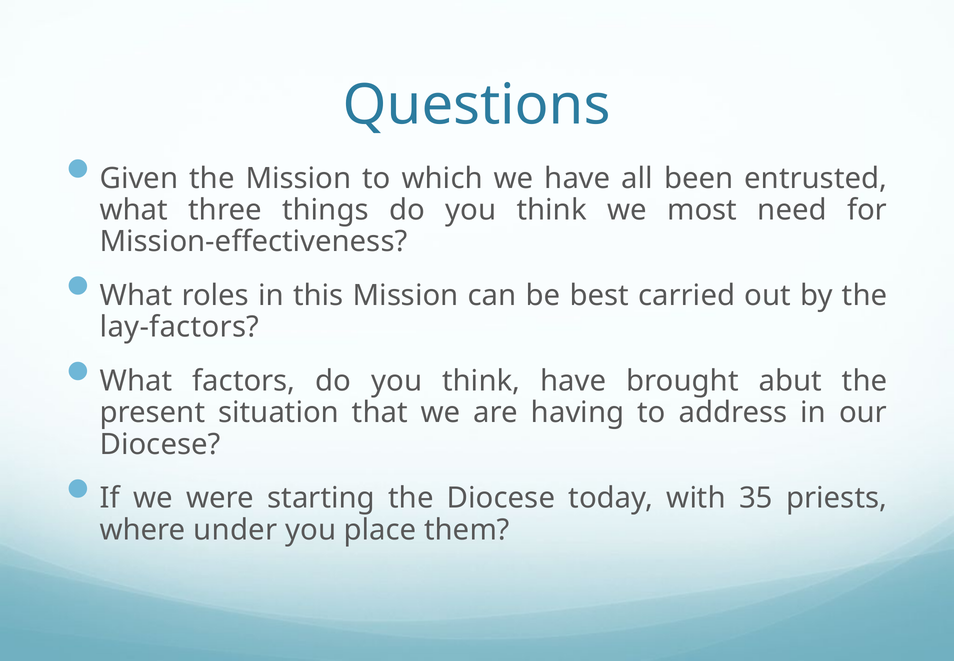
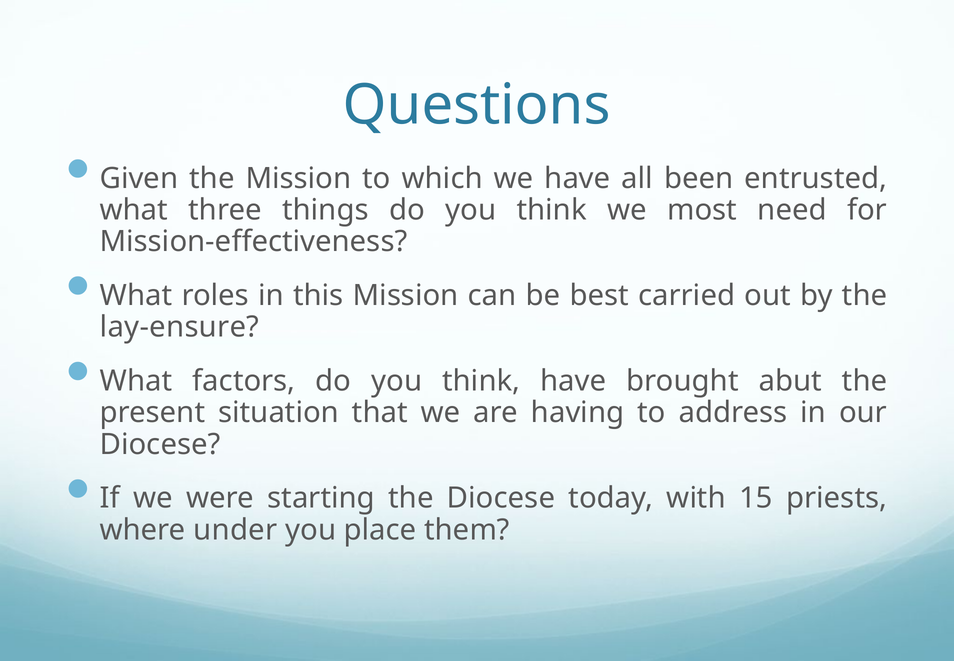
lay-factors: lay-factors -> lay-ensure (179, 327)
35: 35 -> 15 (756, 498)
